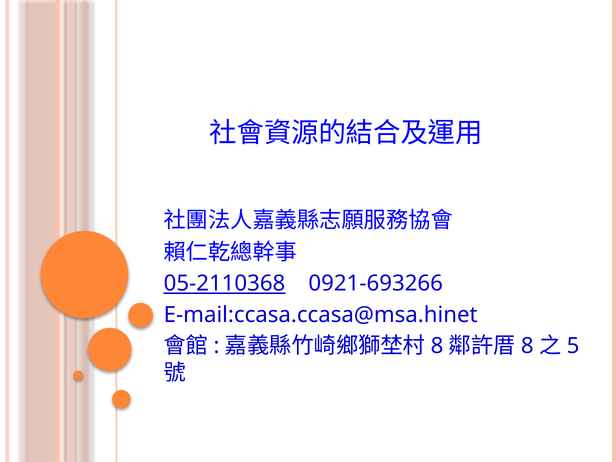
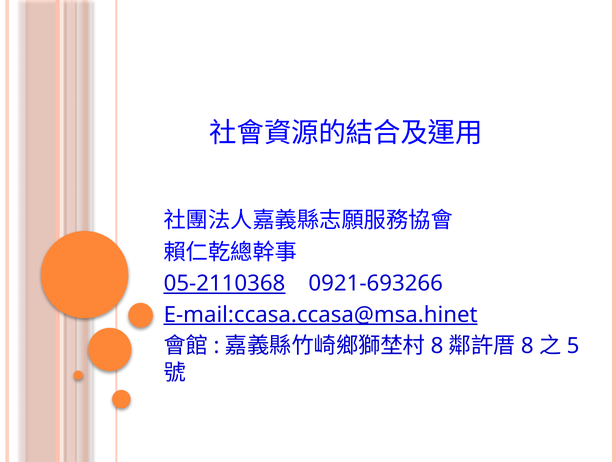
E-mail:ccasa.ccasa@msa.hinet underline: none -> present (321, 315)
